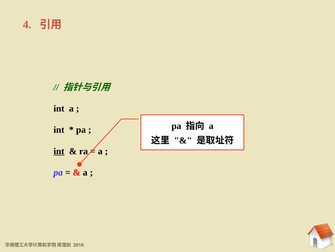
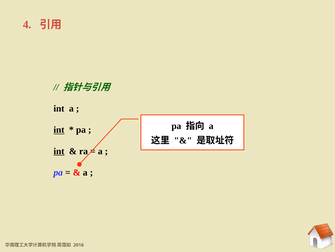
int underline: none -> present (59, 130)
